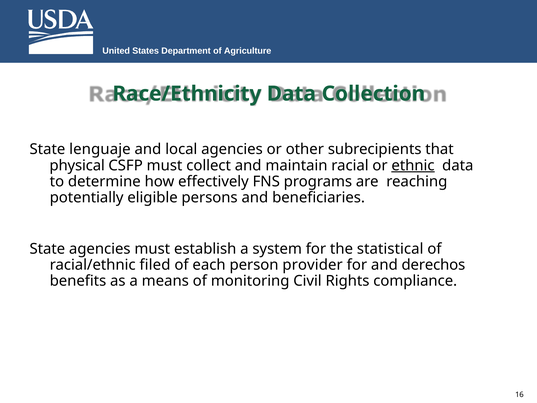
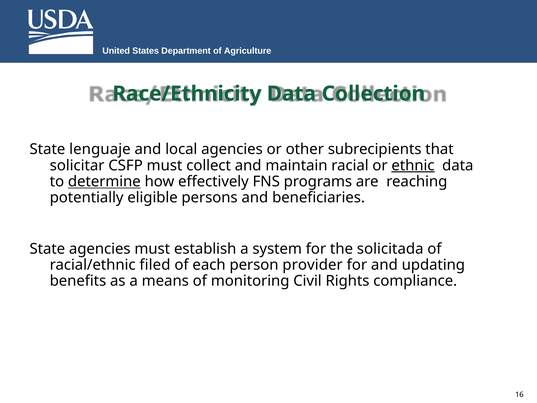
physical: physical -> solicitar (77, 165)
determine underline: none -> present (104, 181)
statistical: statistical -> solicitada (390, 249)
derechos: derechos -> updating (433, 265)
